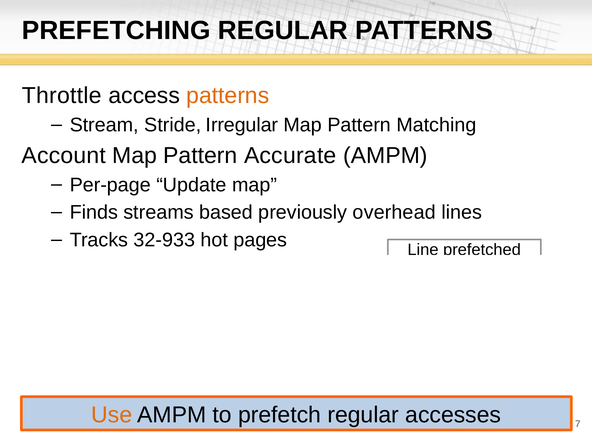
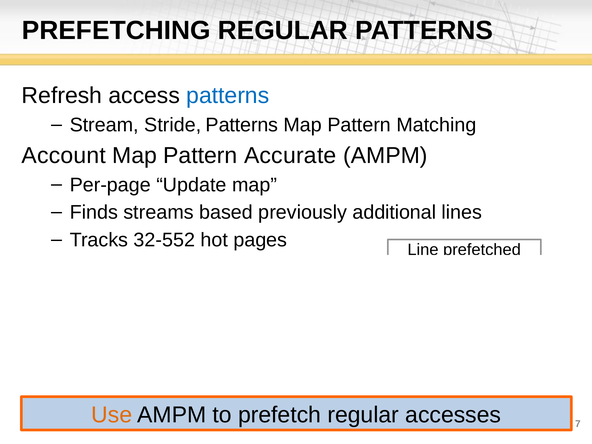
Throttle: Throttle -> Refresh (62, 96)
patterns colour: orange -> blue (228, 96)
Stride Irregular: Irregular -> Patterns (242, 125)
overhead: overhead -> additional (394, 212)
32-933: 32-933 -> 32-552 (164, 240)
